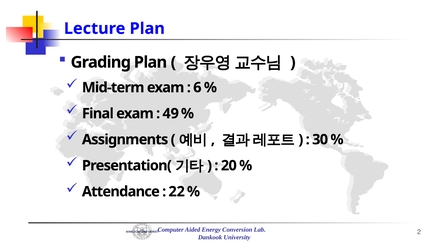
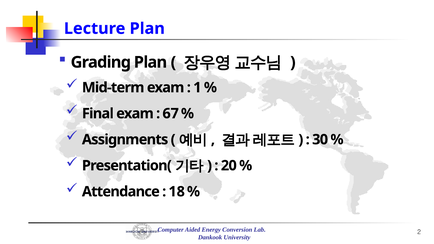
6: 6 -> 1 (197, 88)
49: 49 -> 67 (171, 114)
22: 22 -> 18 (177, 192)
